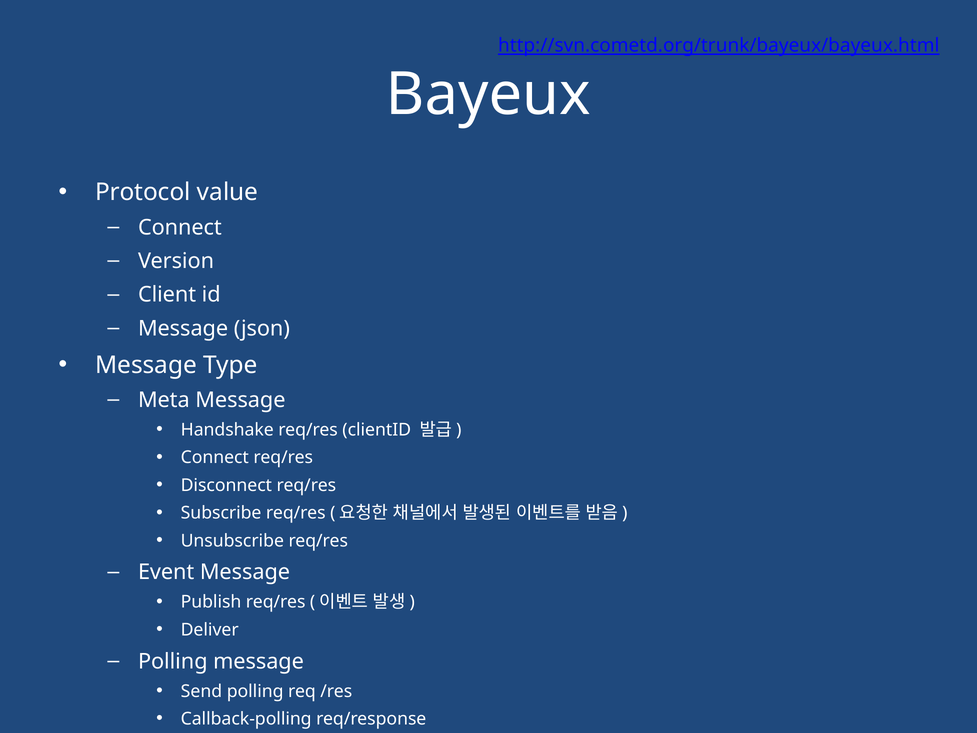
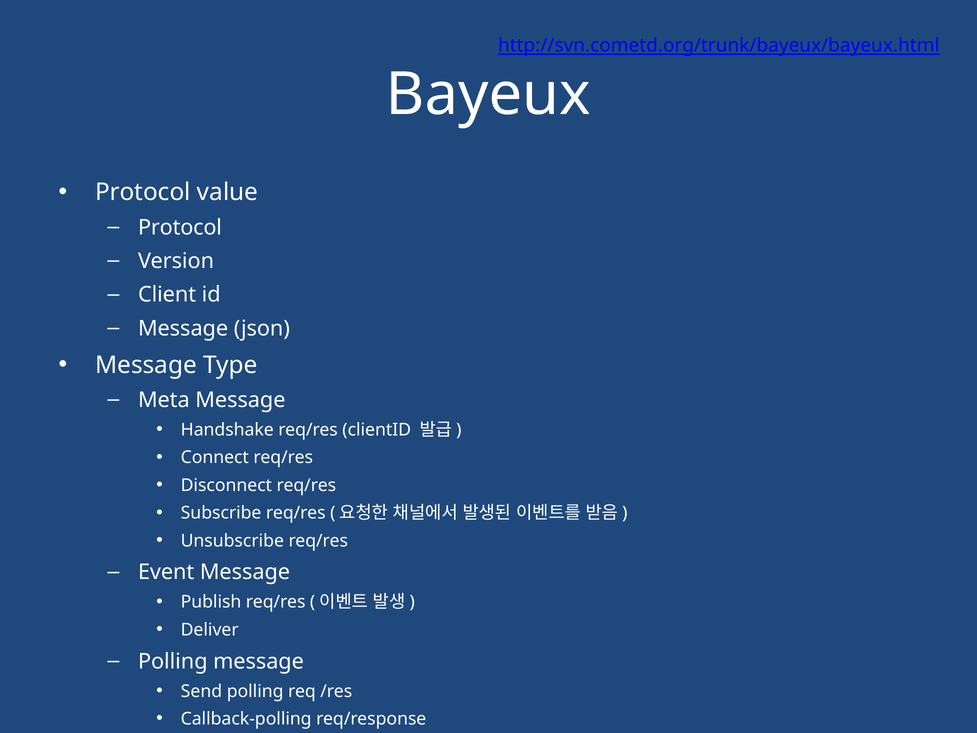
Connect: Connect -> Protocol (180, 227)
